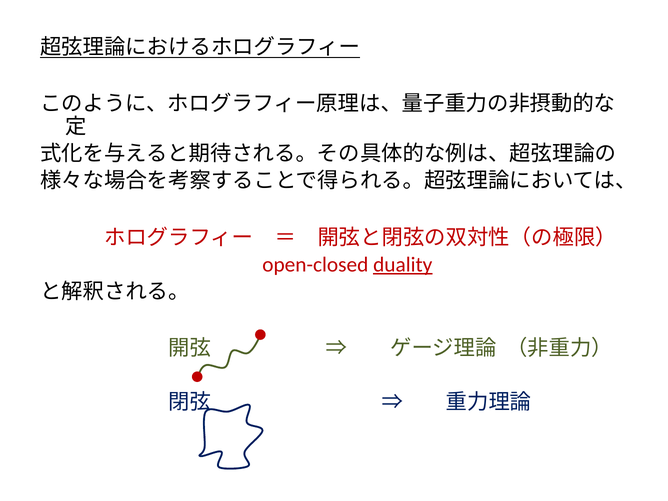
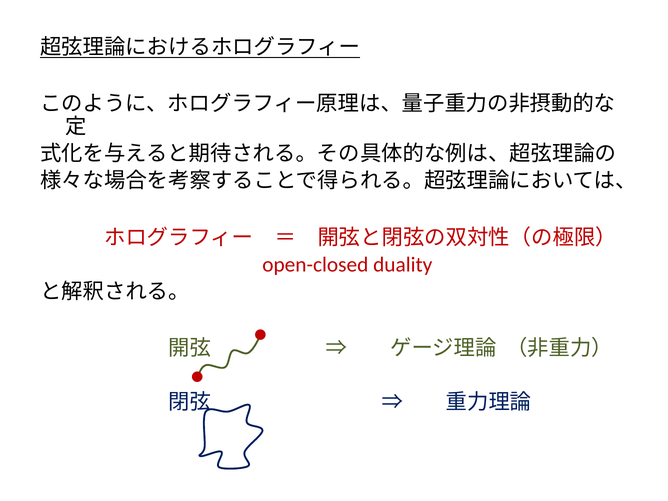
duality underline: present -> none (403, 265)
